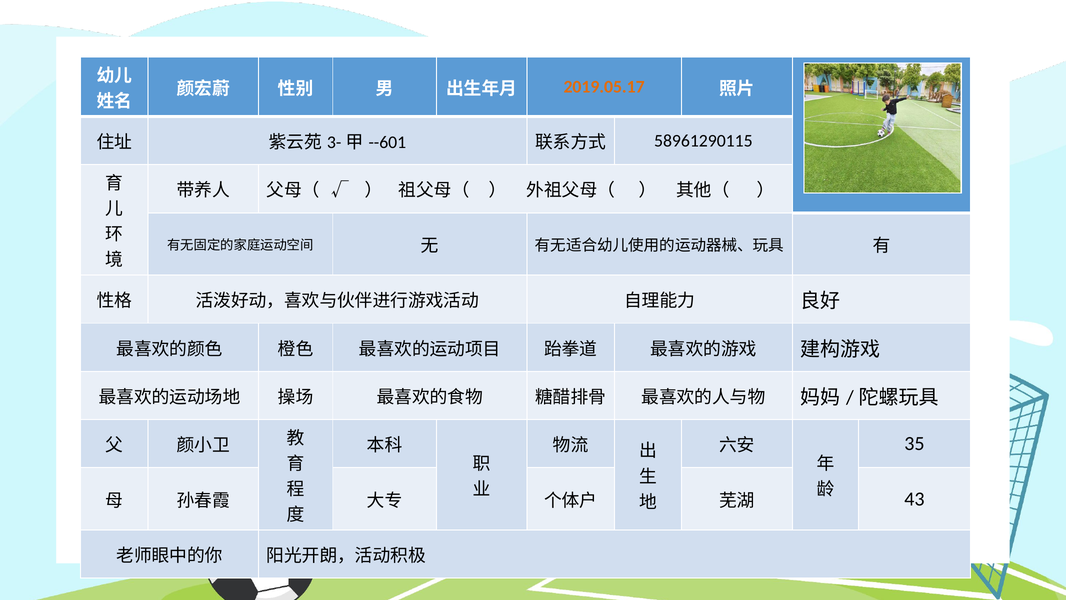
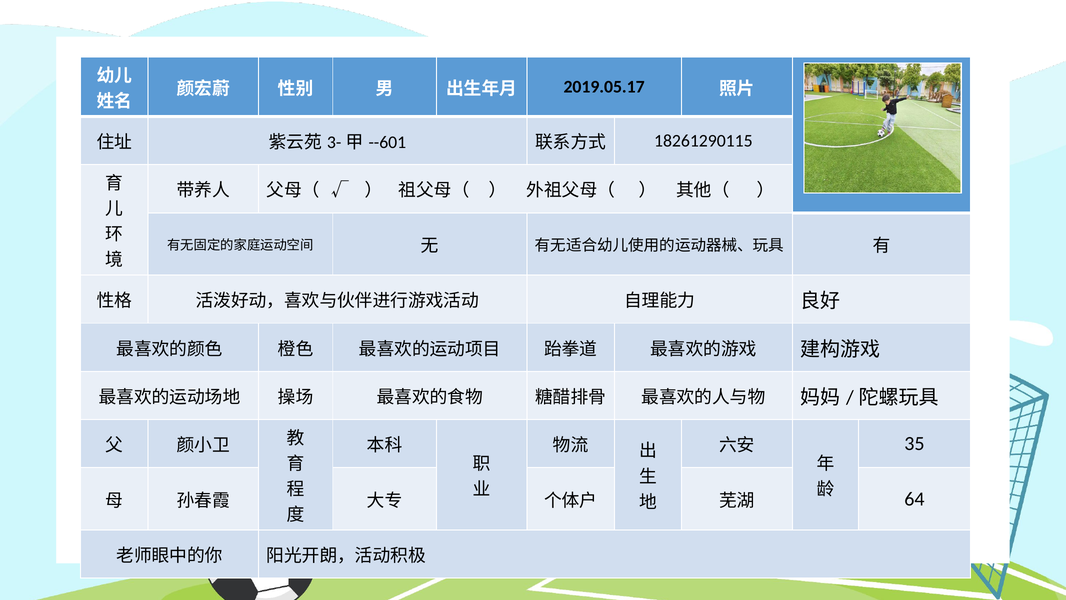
2019.05.17 colour: orange -> black (604, 87)
58961290115: 58961290115 -> 18261290115 (703, 141)
43: 43 -> 64 (914, 499)
